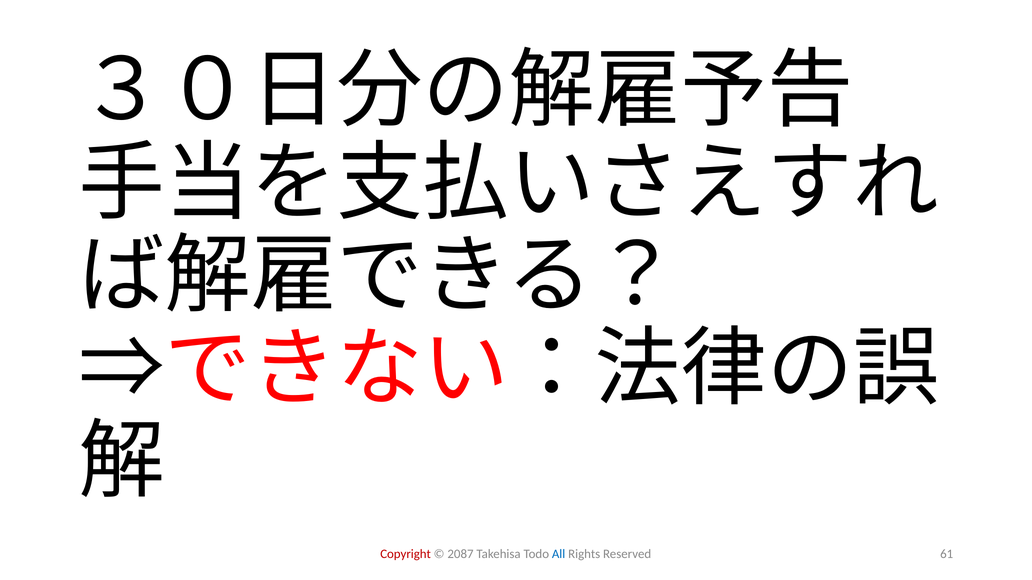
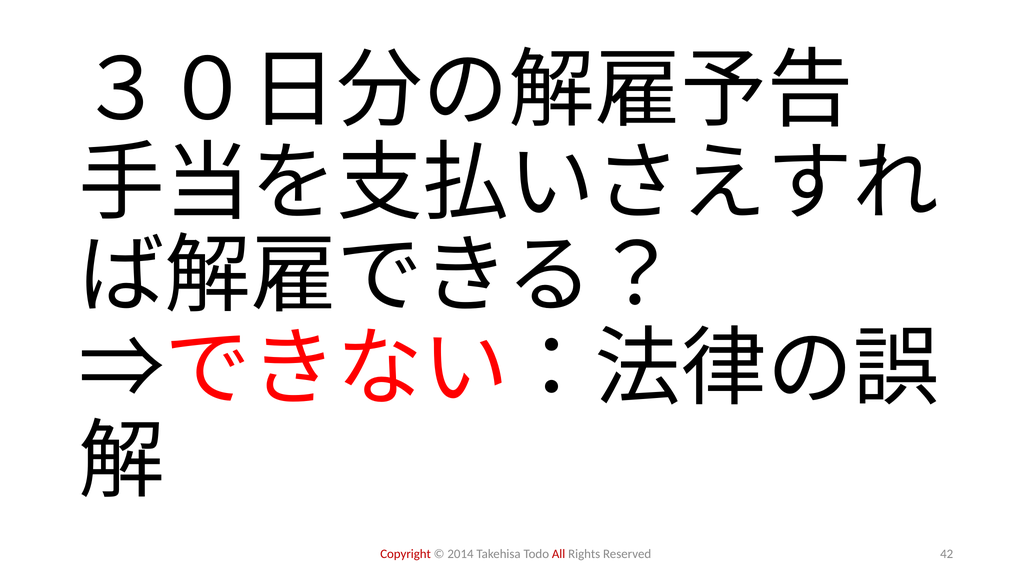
2087: 2087 -> 2014 (461, 554)
All colour: blue -> red (559, 554)
61: 61 -> 42 (947, 554)
